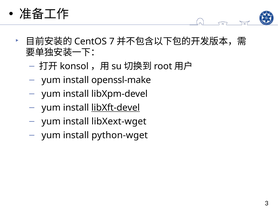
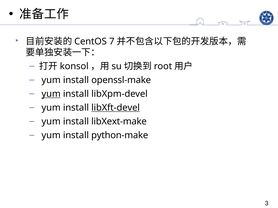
yum underline: none -> present (51, 94)
libXext-wget: libXext-wget -> libXext-make (119, 122)
python-wget: python-wget -> python-make (120, 136)
